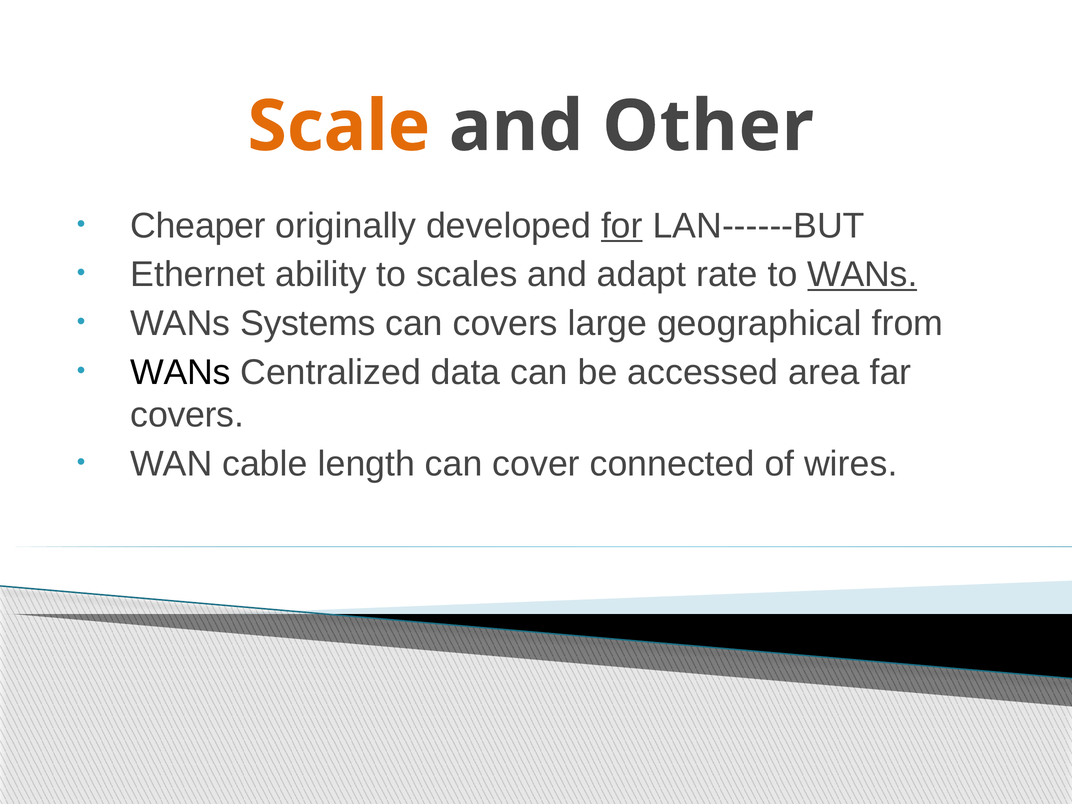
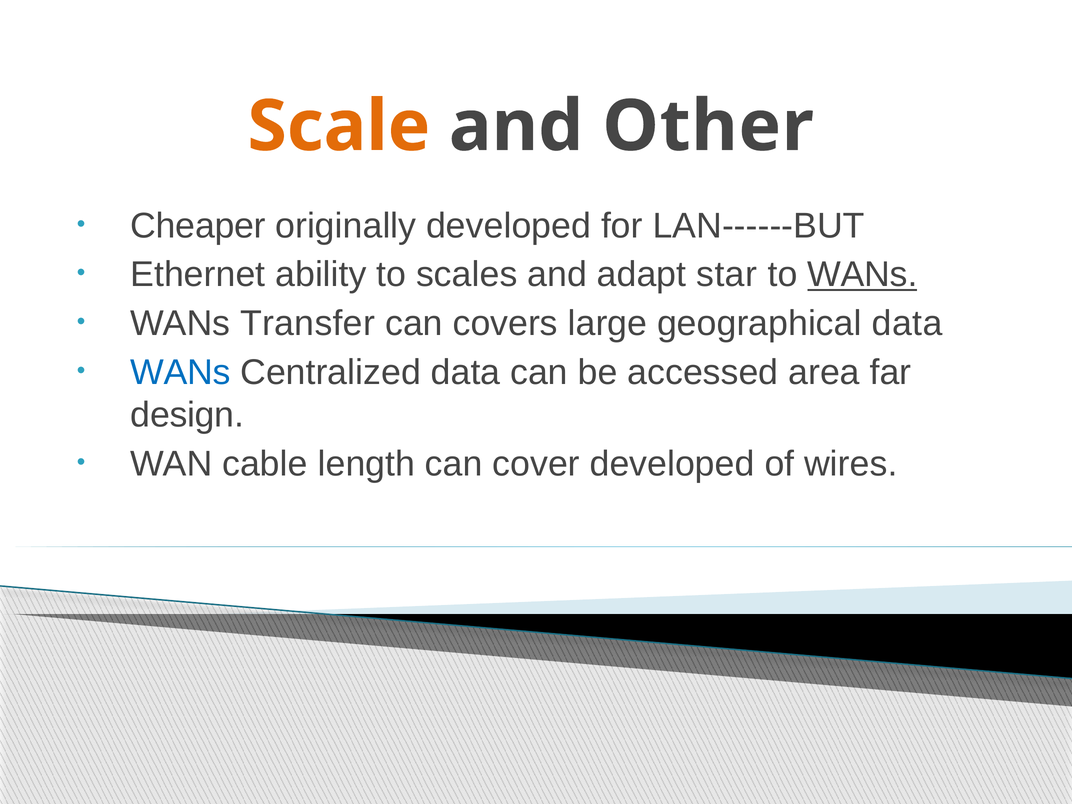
for underline: present -> none (622, 226)
rate: rate -> star (727, 275)
Systems: Systems -> Transfer (308, 323)
geographical from: from -> data (907, 323)
WANs colour: black -> blue (181, 372)
covers: covers -> design (187, 415)
cover connected: connected -> developed (672, 464)
